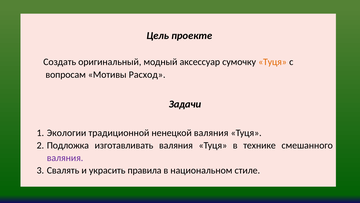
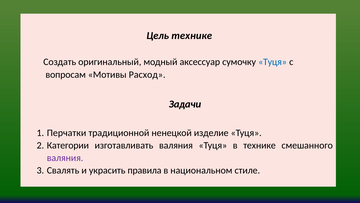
Цель проекте: проекте -> технике (192, 35)
Туця colour: orange -> blue (272, 62)
Экологии: Экологии -> Перчатки (67, 132)
ненецкой валяния: валяния -> изделие (211, 132)
Подложка: Подложка -> Категории (68, 145)
